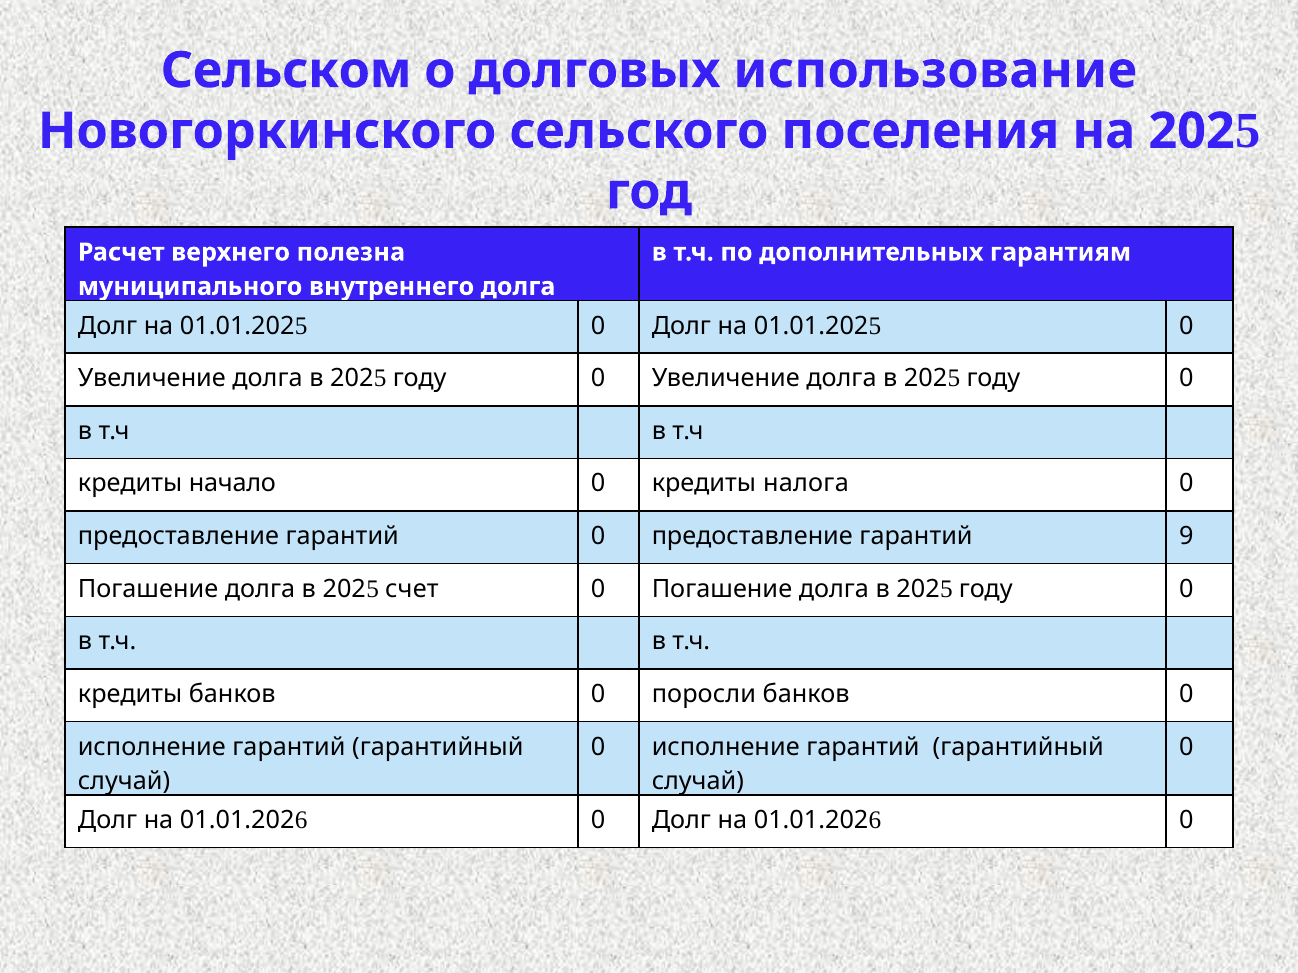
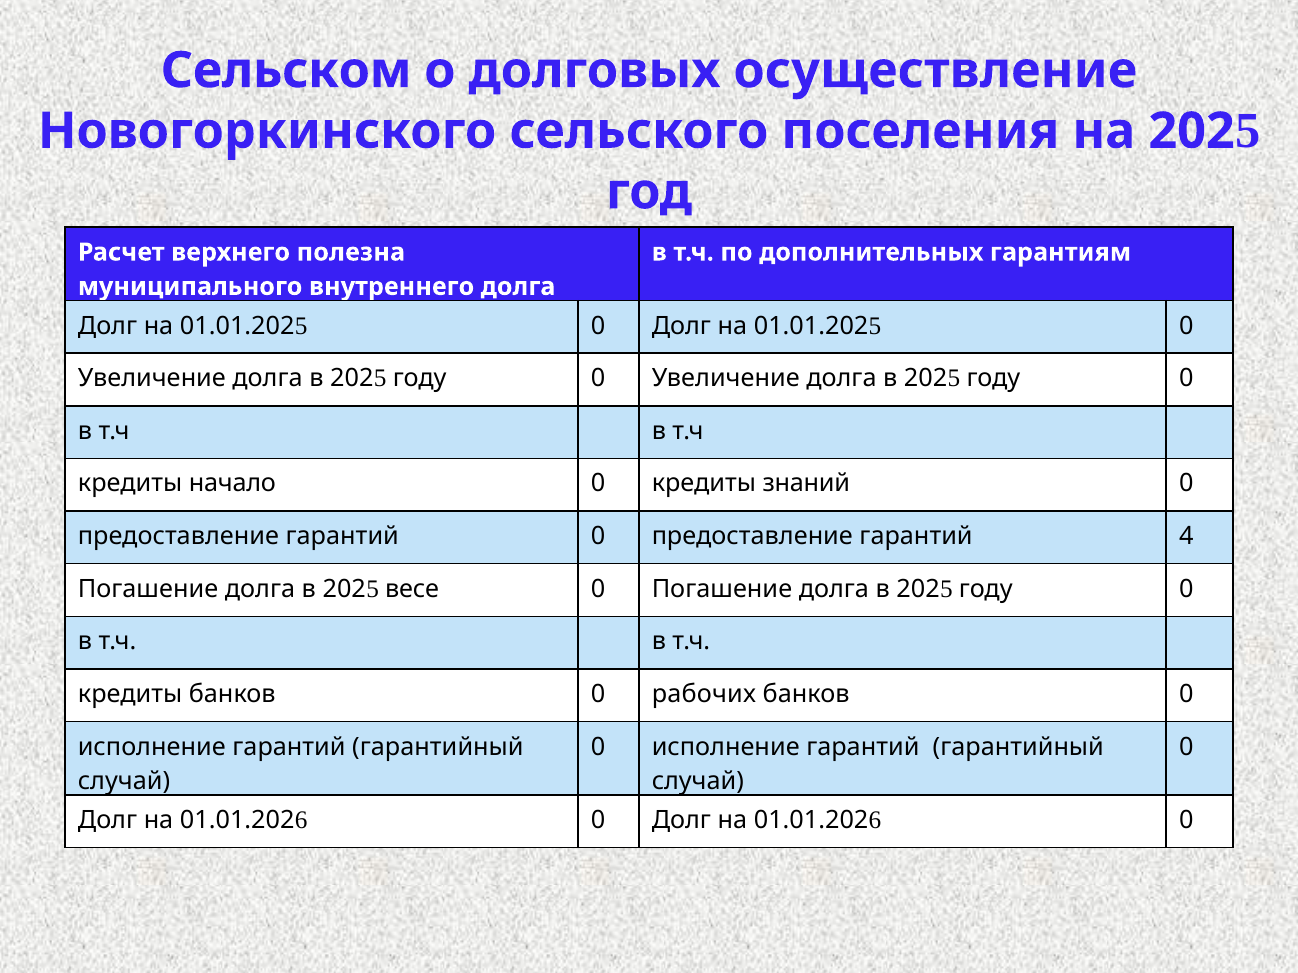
использование: использование -> осуществление (935, 71)
налога: налога -> знаний (806, 484)
9: 9 -> 4 (1186, 537)
счет: счет -> весе (412, 589)
поросли: поросли -> рабочих (704, 694)
